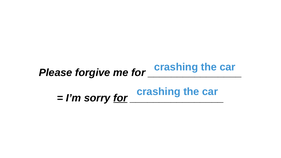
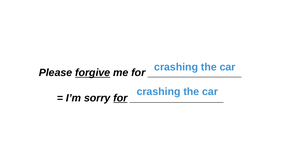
forgive underline: none -> present (93, 73)
